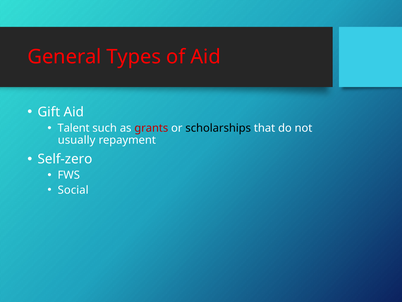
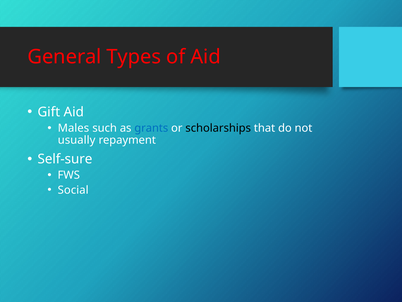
Talent: Talent -> Males (73, 128)
grants colour: red -> blue (151, 128)
Self-zero: Self-zero -> Self-sure (65, 159)
